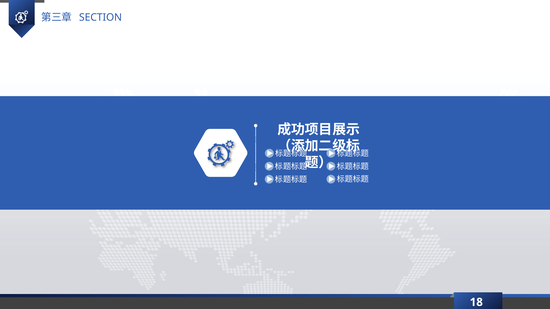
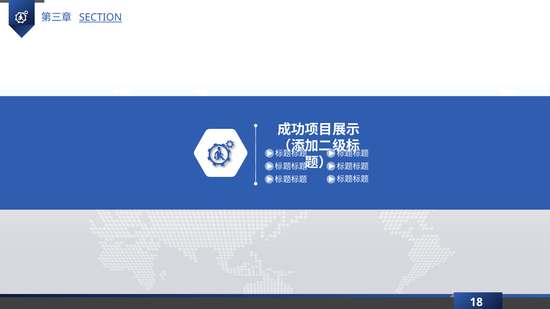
SECTION underline: none -> present (101, 18)
